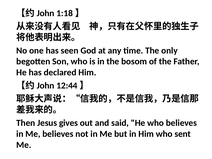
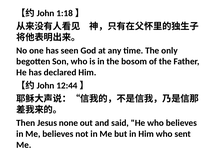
gives: gives -> none (68, 123)
